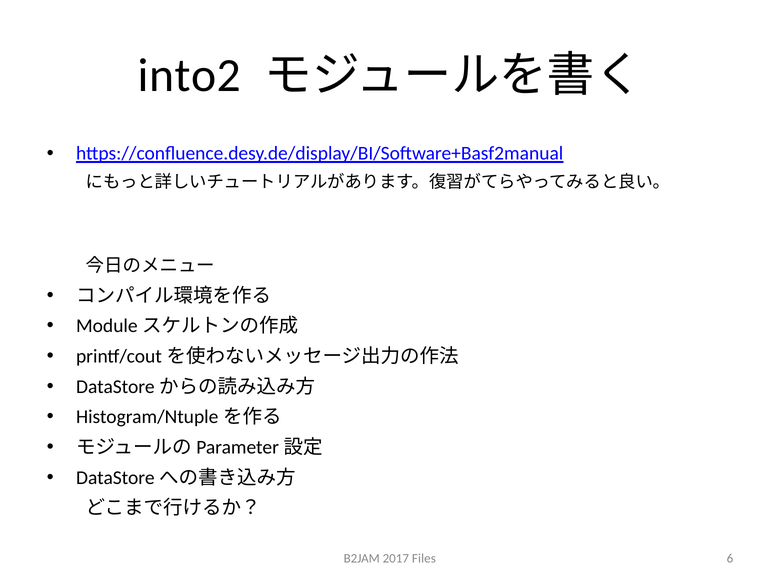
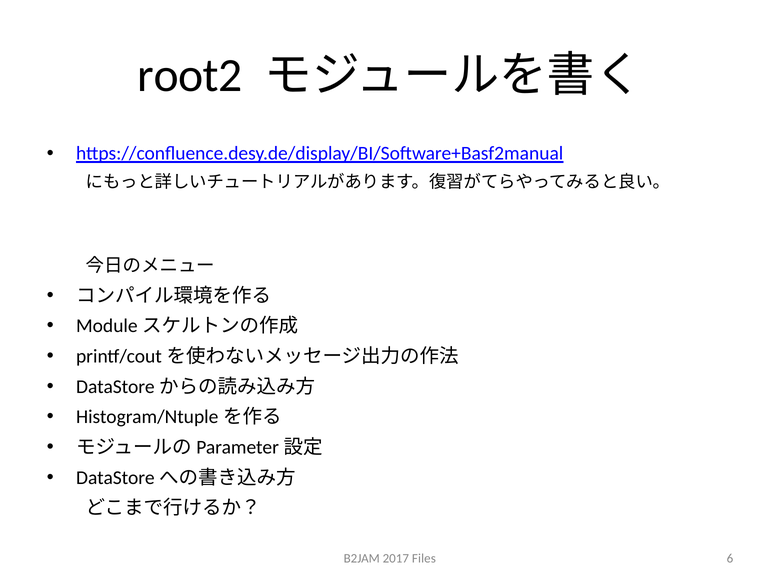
into2: into2 -> root2 (190, 76)
